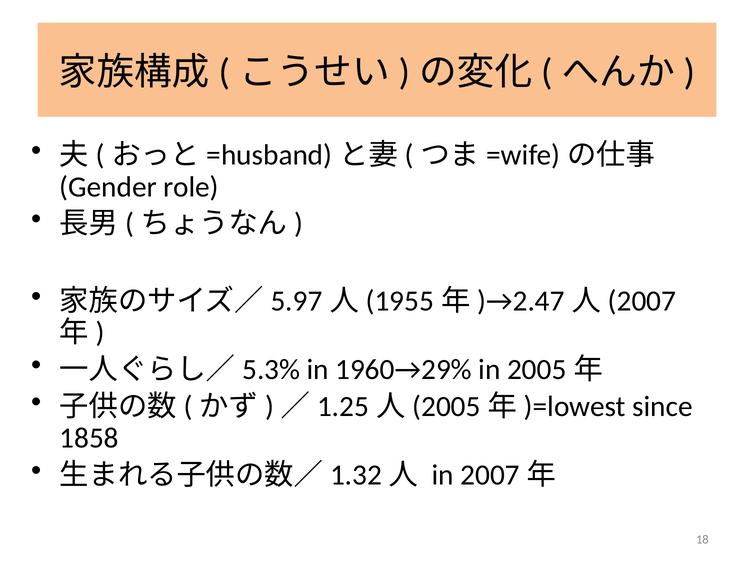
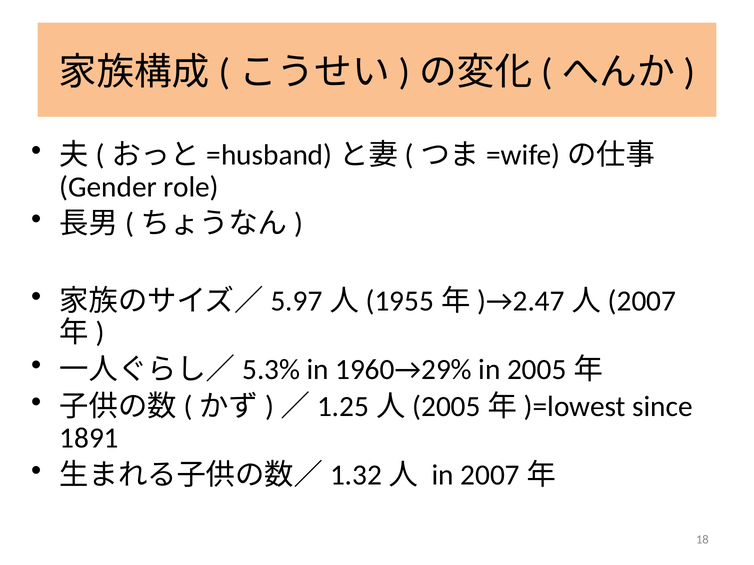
1858: 1858 -> 1891 (89, 439)
